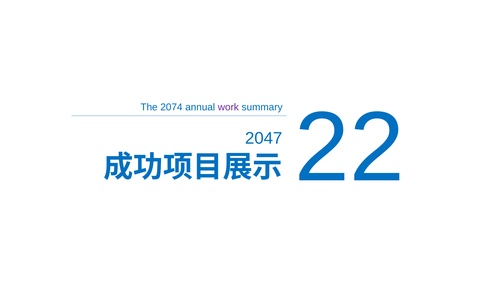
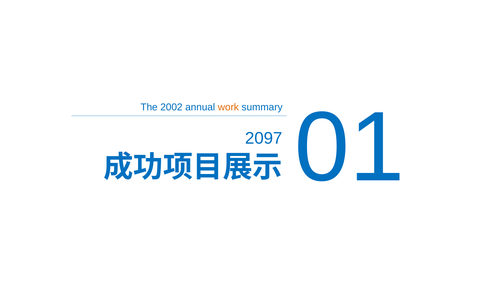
2074: 2074 -> 2002 (171, 107)
work colour: purple -> orange (228, 107)
22: 22 -> 01 (349, 148)
2047: 2047 -> 2097 (264, 138)
